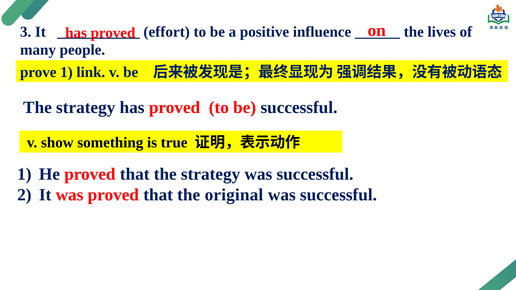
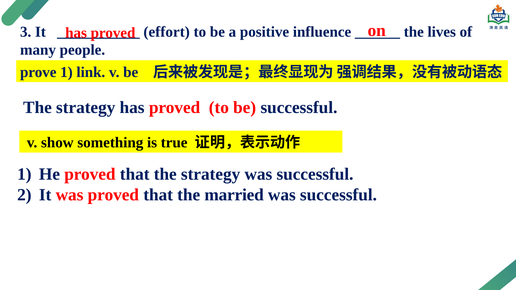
original: original -> married (234, 195)
